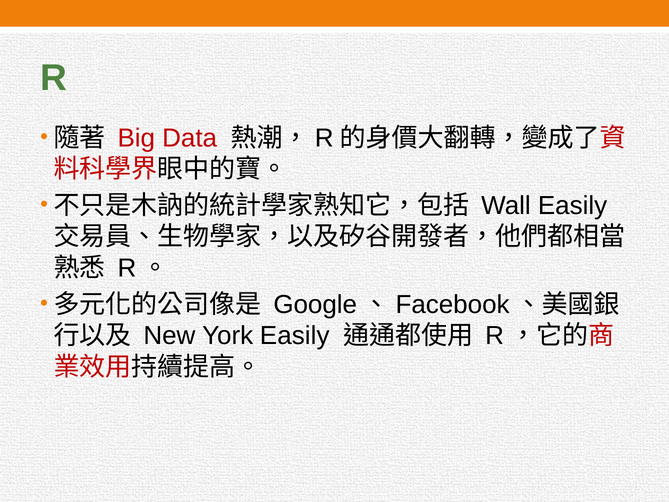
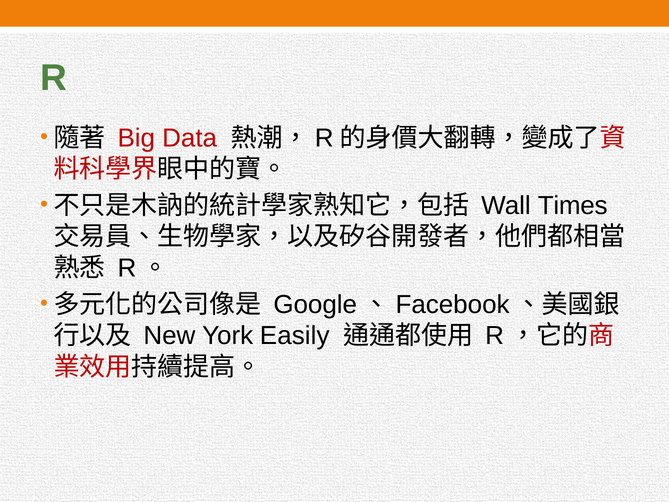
Wall Easily: Easily -> Times (573, 206)
